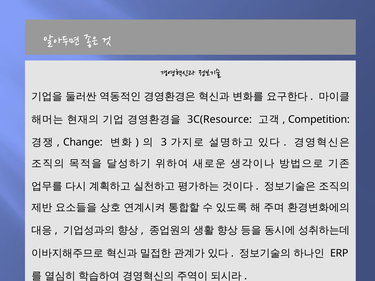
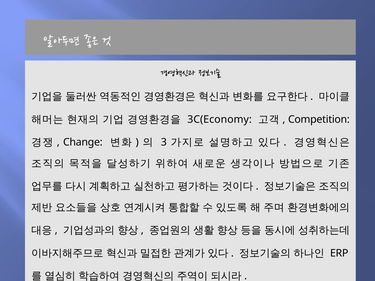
3C(Resource: 3C(Resource -> 3C(Economy (220, 119)
